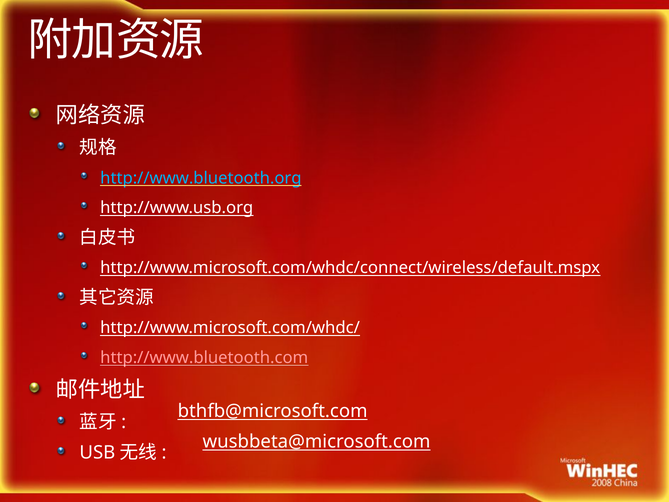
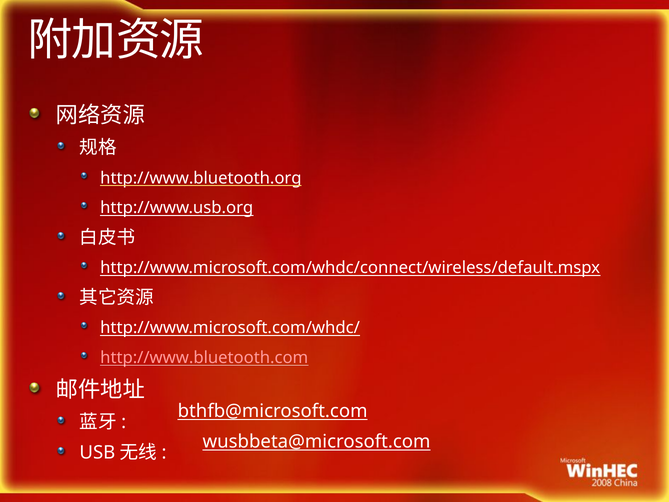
http://www.bluetooth.org colour: light blue -> white (201, 178)
